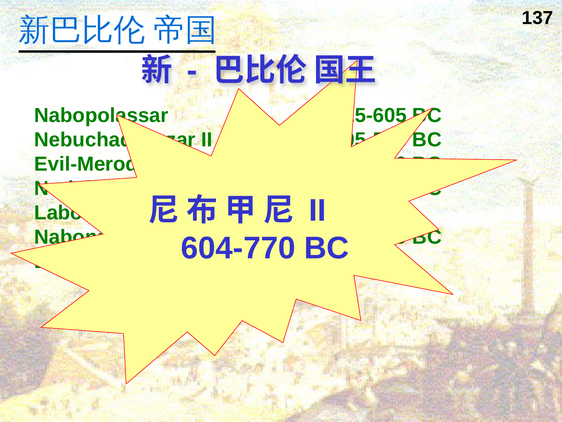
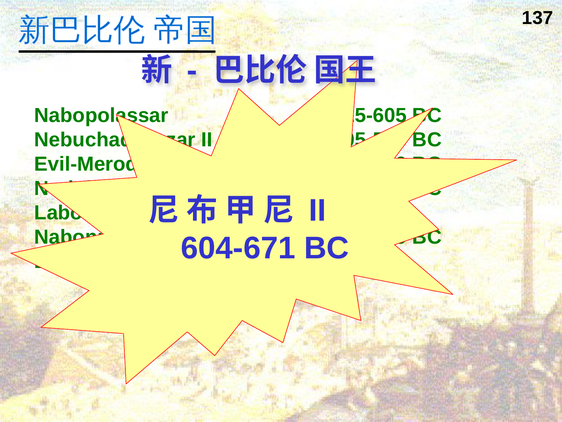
604-770: 604-770 -> 604-671 (238, 248)
